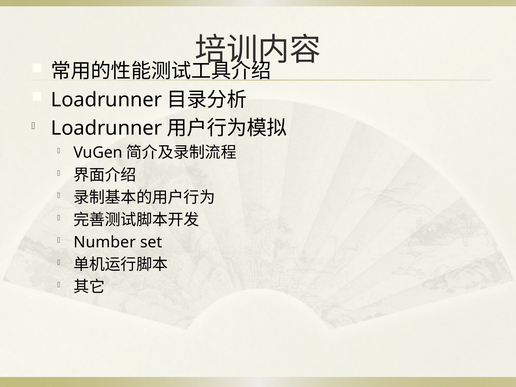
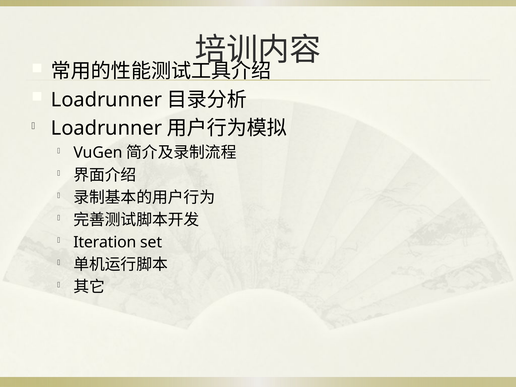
Number: Number -> Iteration (105, 242)
